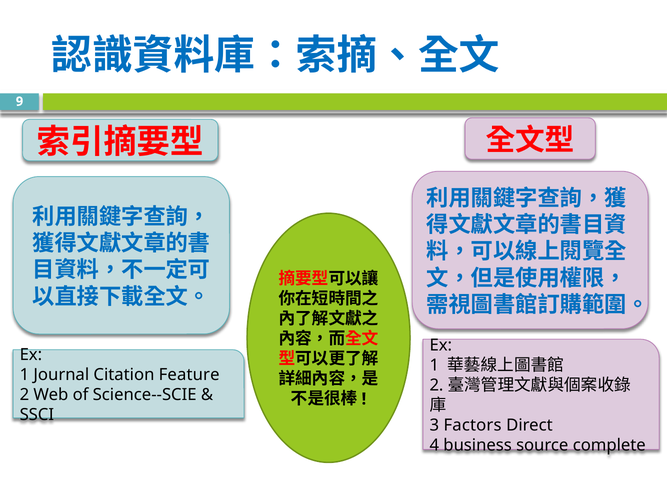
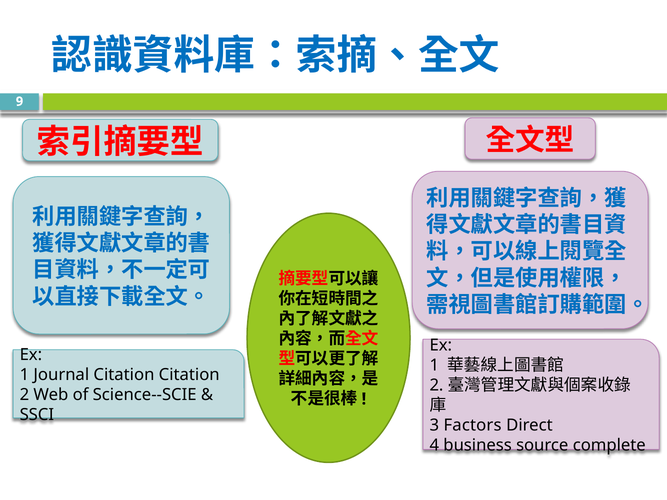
Citation Feature: Feature -> Citation (189, 375)
